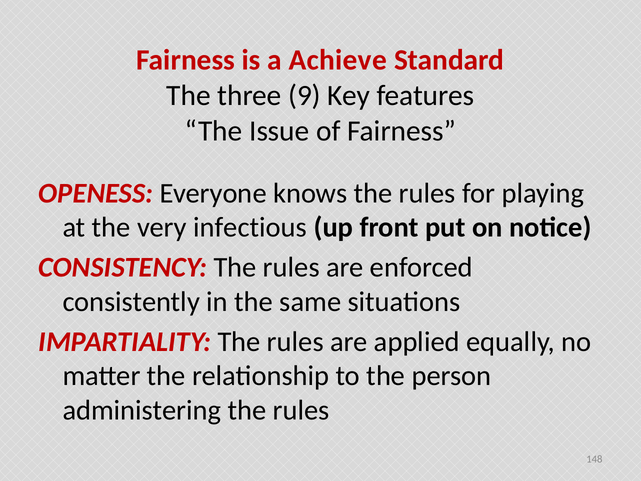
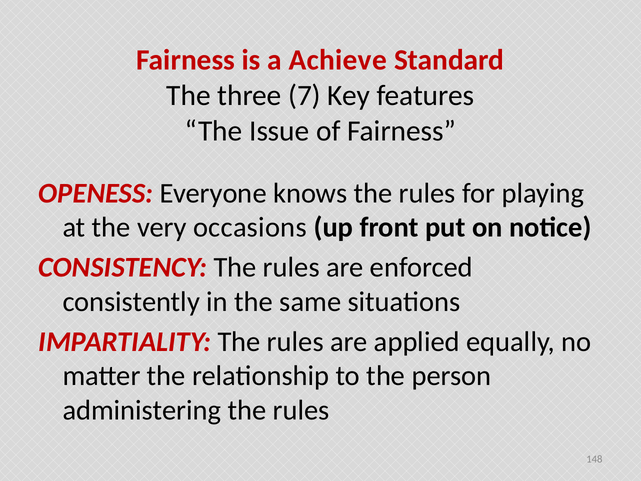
9: 9 -> 7 (304, 96)
infectious: infectious -> occasions (250, 227)
